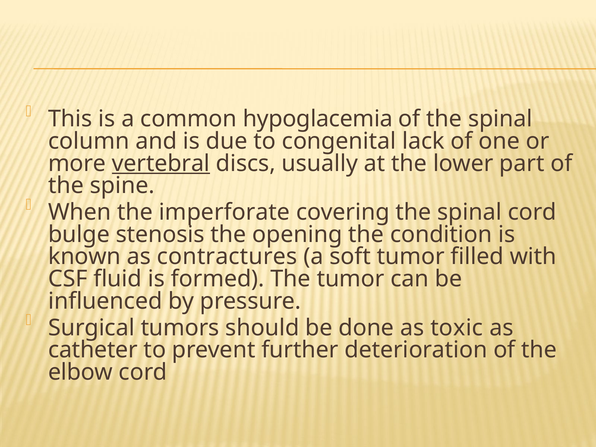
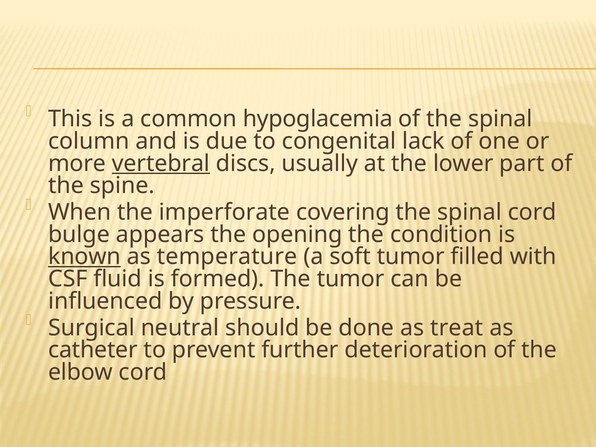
stenosis: stenosis -> appears (160, 234)
known underline: none -> present (84, 257)
contractures: contractures -> temperature (227, 257)
tumors: tumors -> neutral (180, 328)
toxic: toxic -> treat (457, 328)
